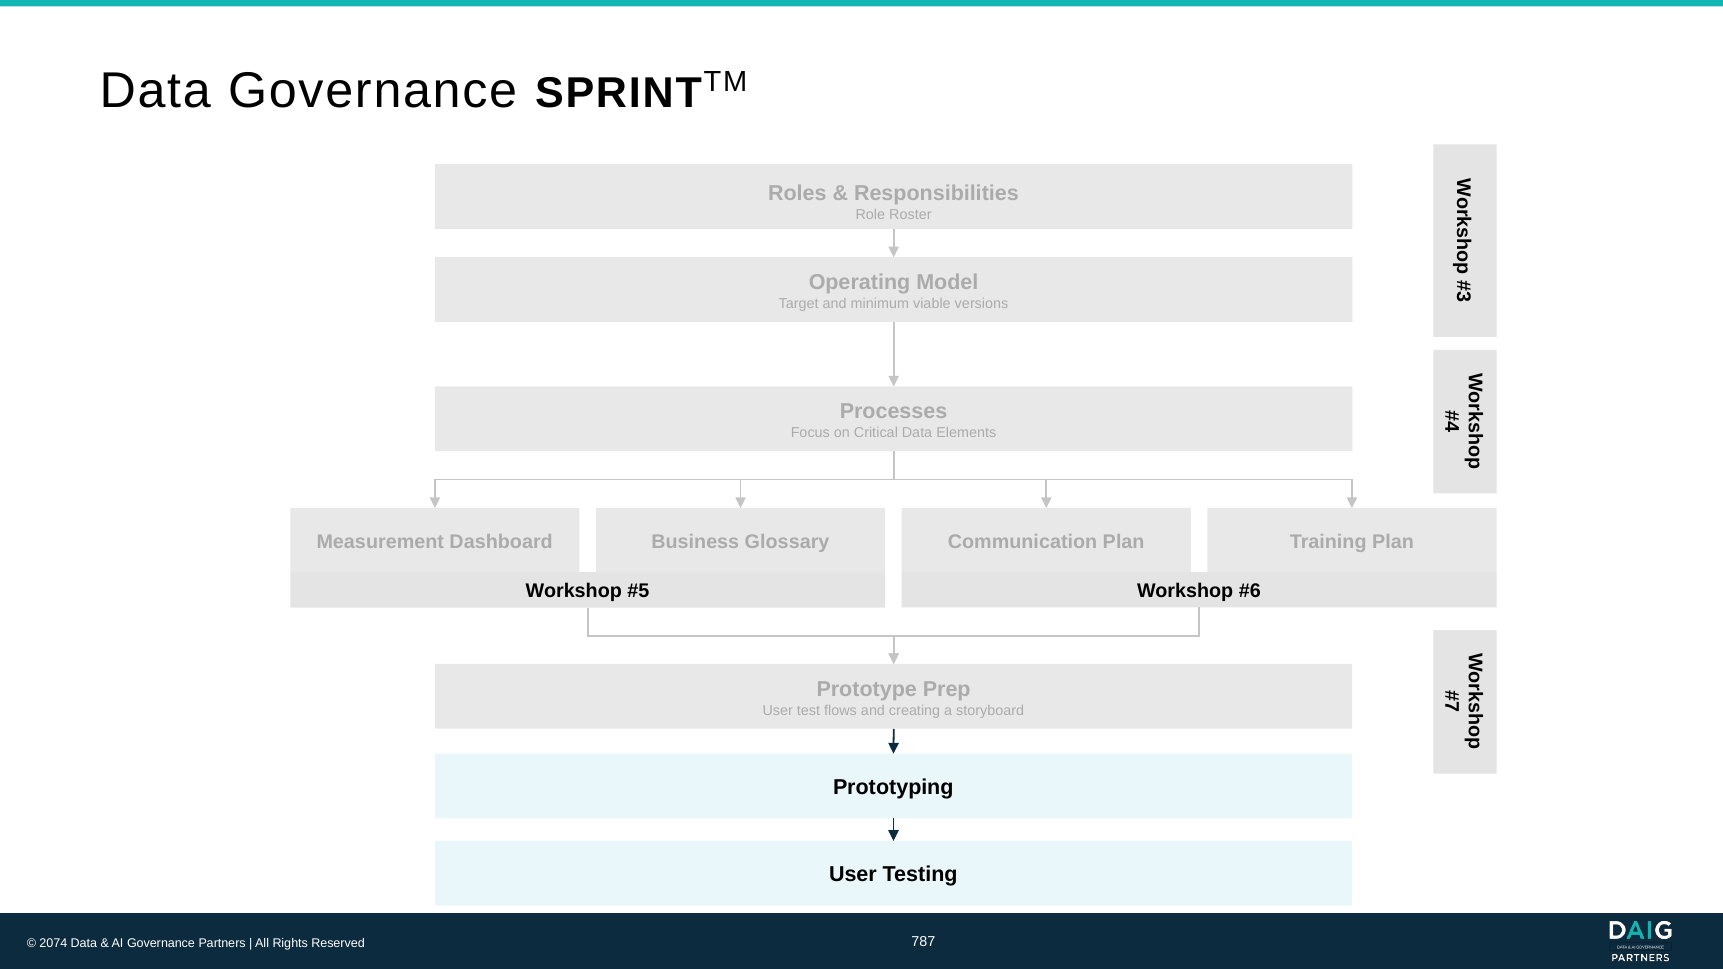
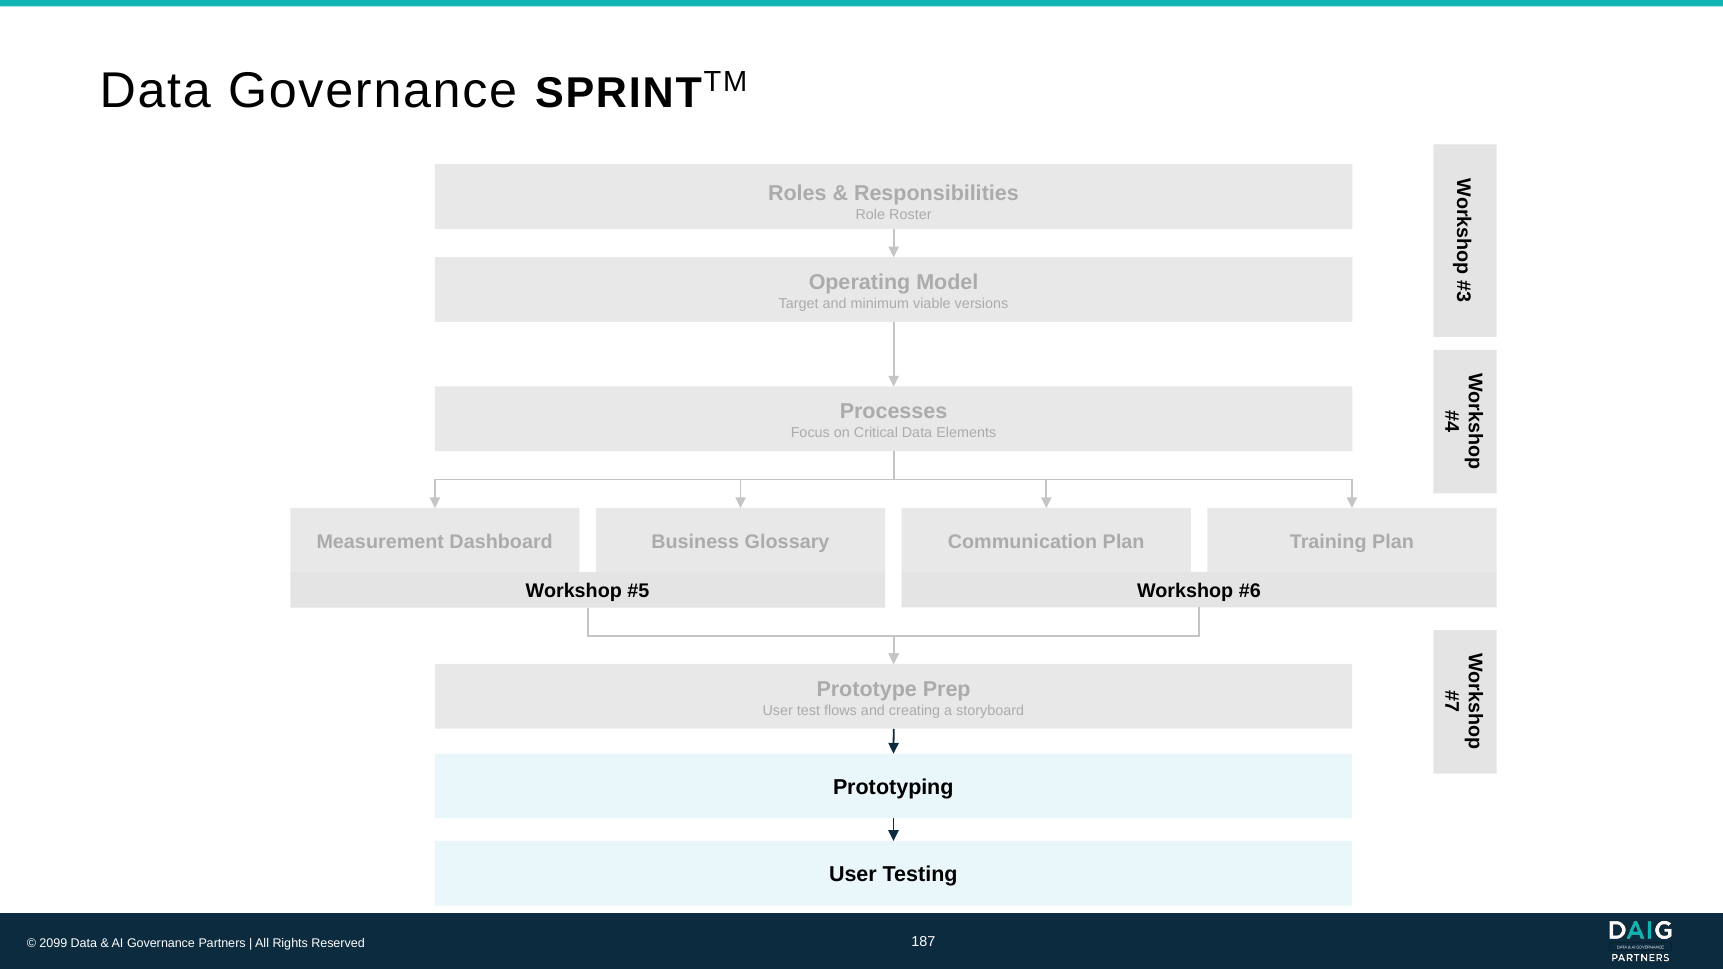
2074: 2074 -> 2099 (53, 944)
787: 787 -> 187 (923, 942)
